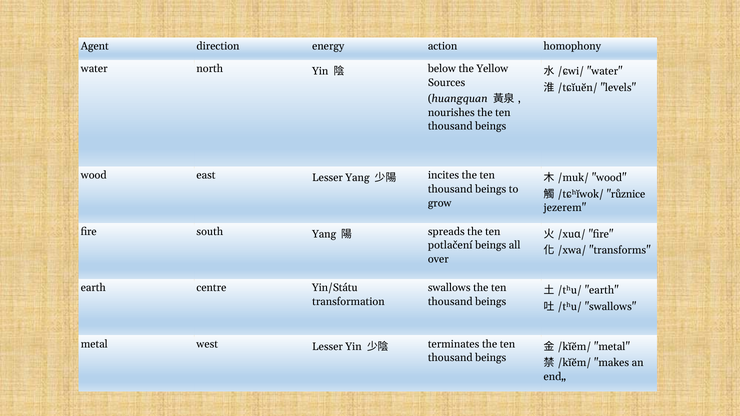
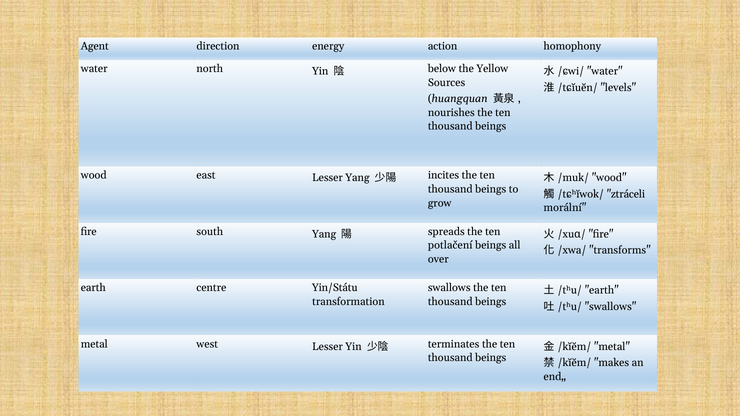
různice: různice -> ztráceli (626, 194)
jezerem: jezerem -> morální (565, 208)
